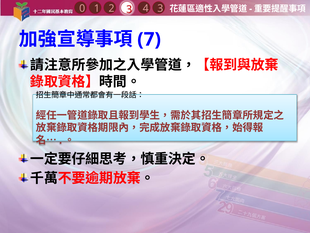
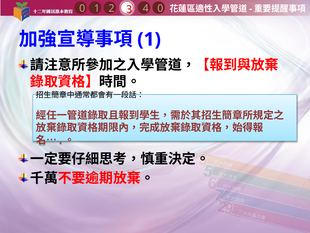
4 3: 3 -> 0 (160, 8)
7: 7 -> 1 (149, 39)
